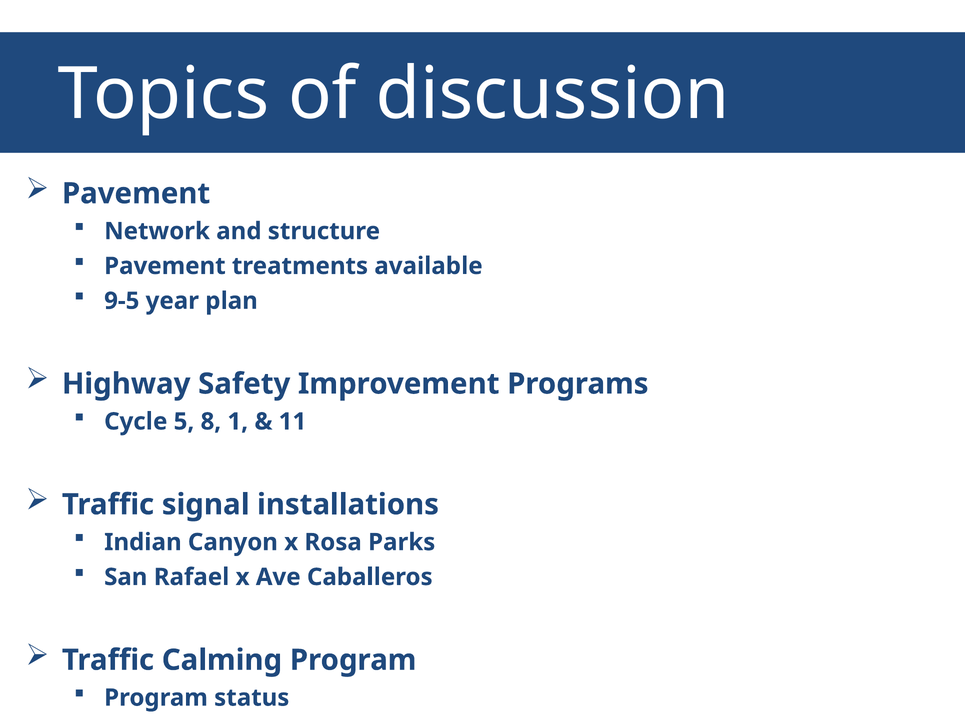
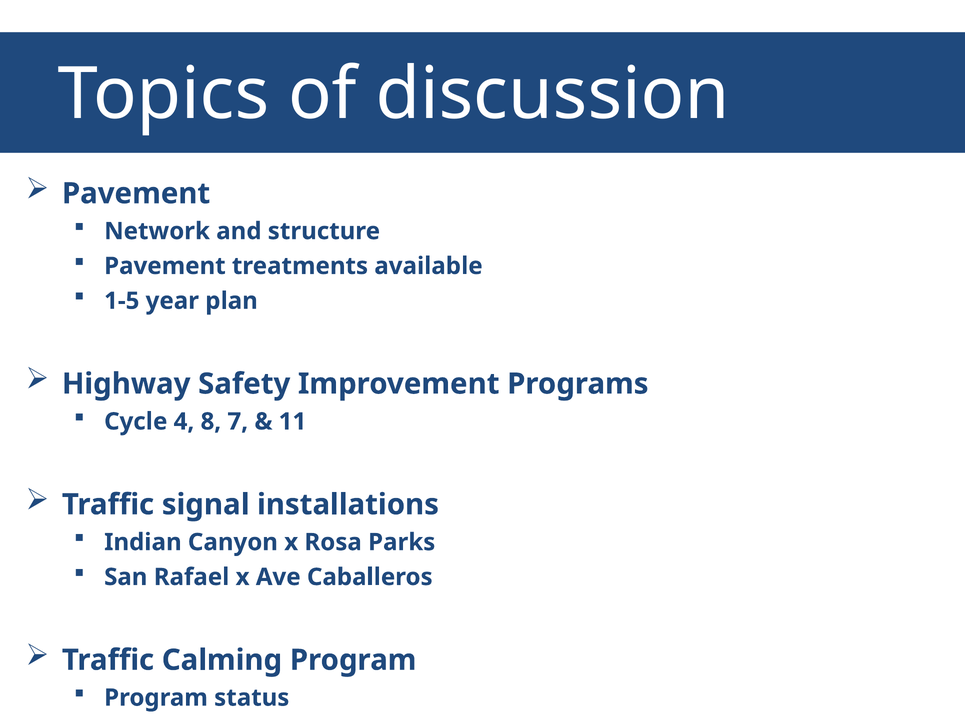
9-5: 9-5 -> 1-5 (122, 301)
5: 5 -> 4 (184, 421)
1: 1 -> 7 (238, 421)
